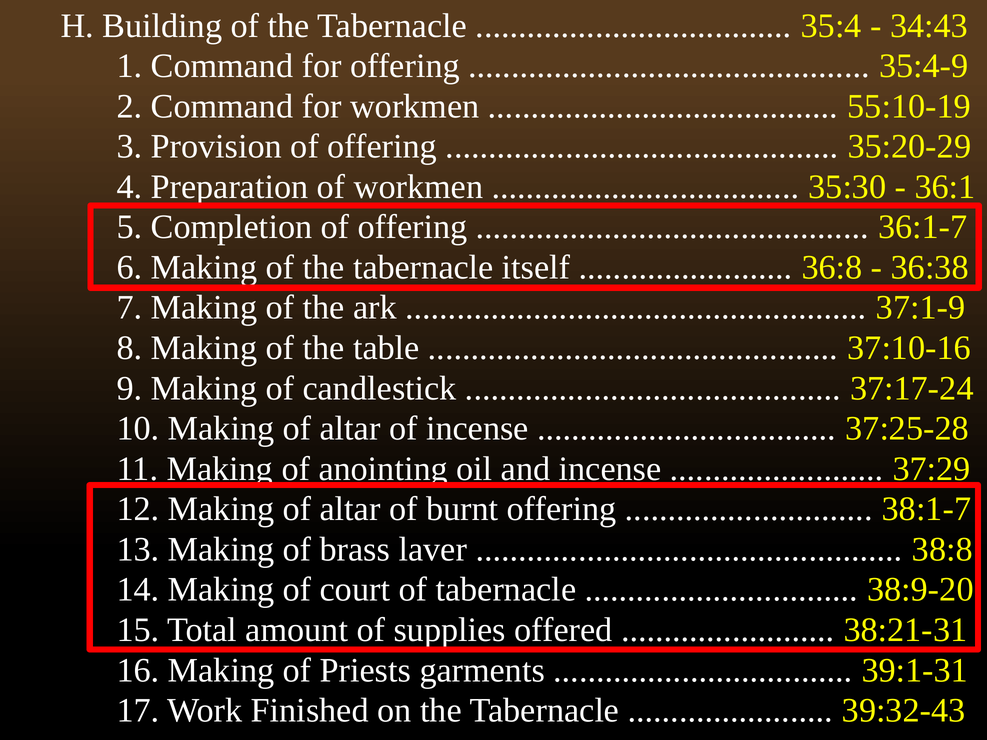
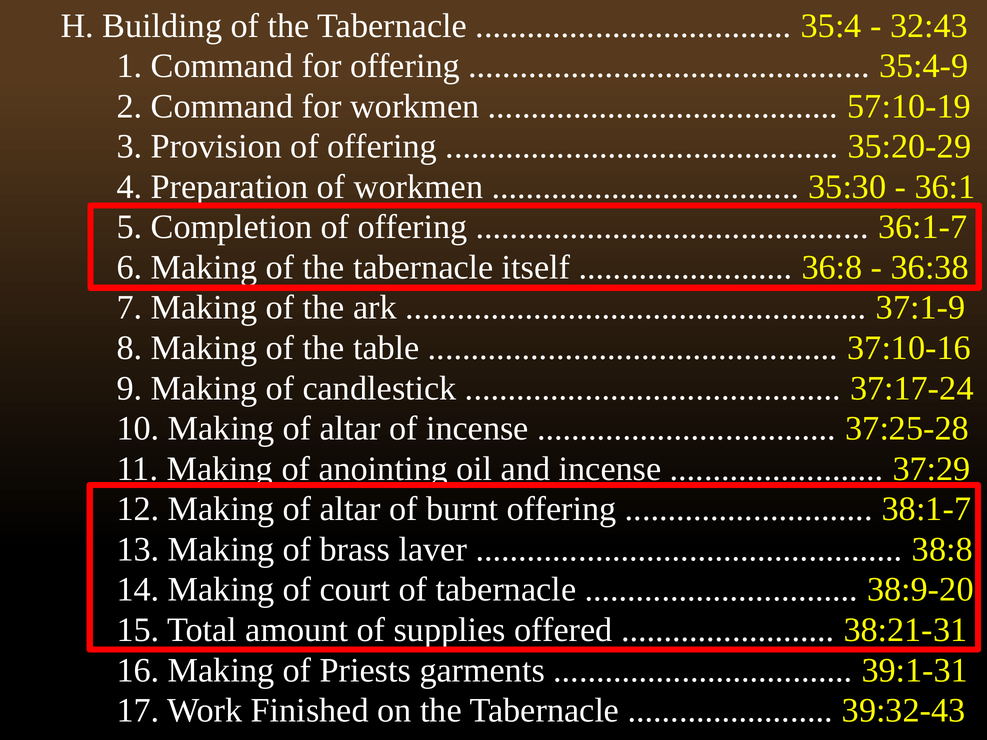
34:43: 34:43 -> 32:43 (929, 26)
55:10-19: 55:10-19 -> 57:10-19 (909, 106)
